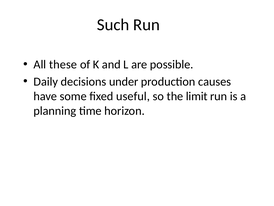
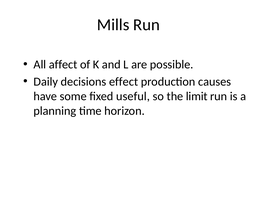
Such: Such -> Mills (113, 25)
these: these -> affect (63, 64)
under: under -> effect (124, 81)
